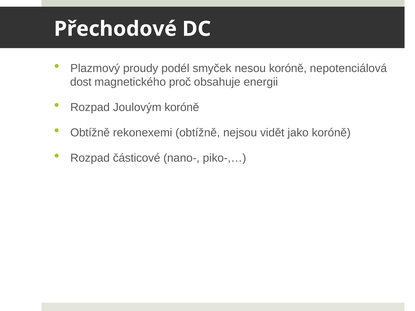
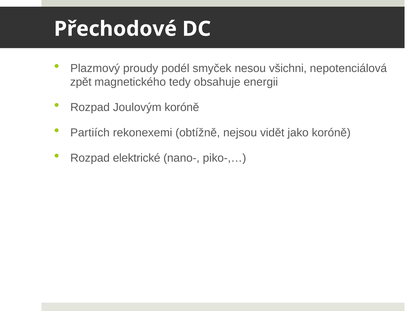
nesou koróně: koróně -> všichni (288, 68)
dost: dost -> zpět (81, 82)
proč: proč -> tedy (180, 82)
Obtížně: Obtížně -> Partiích (90, 133)
částicové: částicové -> elektrické (137, 158)
